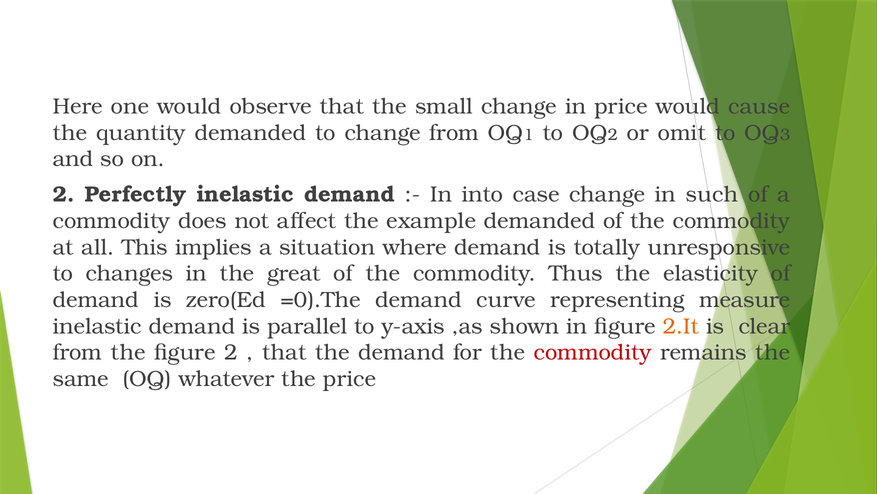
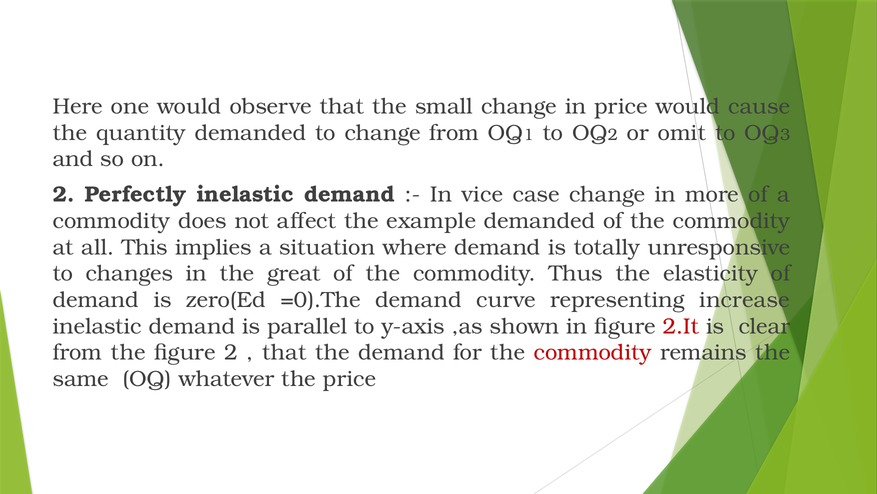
into: into -> vice (482, 194)
such: such -> more (712, 194)
measure: measure -> increase (745, 300)
2.It colour: orange -> red (681, 326)
